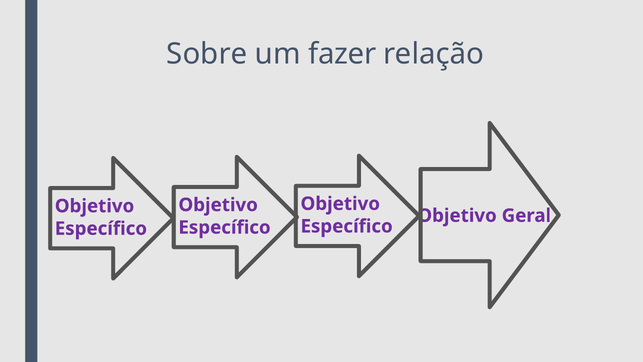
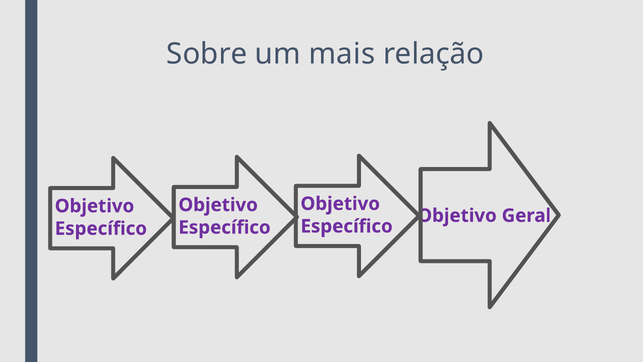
fazer: fazer -> mais (342, 54)
